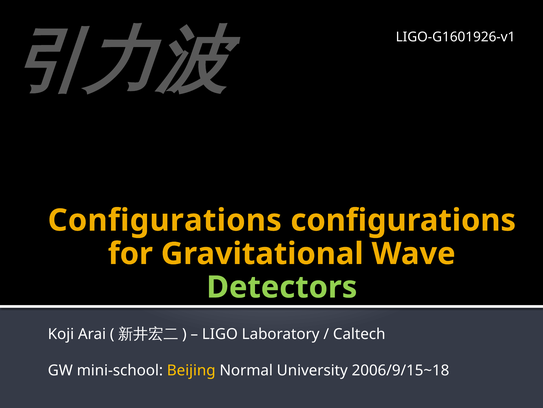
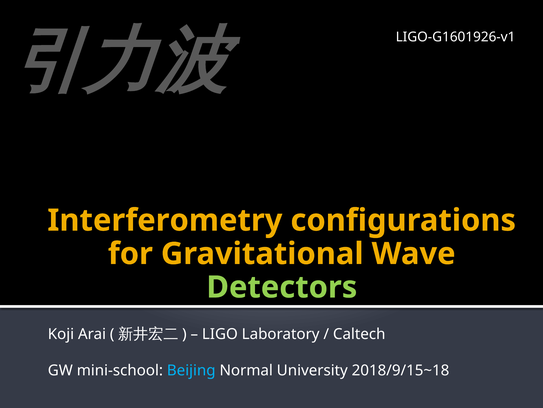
Configurations: Configurations -> Interferometry (165, 220)
Beijing colour: yellow -> light blue (191, 370)
2006/9/15~18: 2006/9/15~18 -> 2018/9/15~18 (401, 370)
